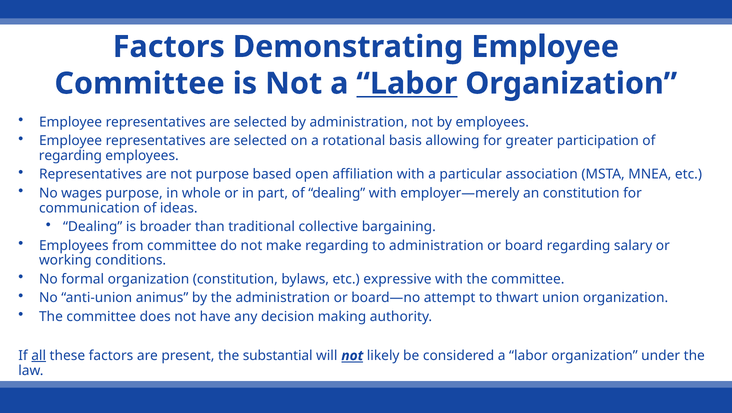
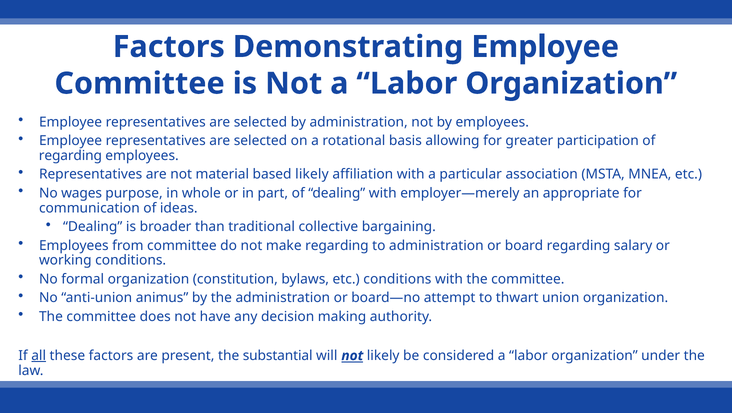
Labor underline: present -> none (407, 83)
not purpose: purpose -> material (222, 174)
based open: open -> likely (312, 174)
an constitution: constitution -> appropriate (581, 193)
etc expressive: expressive -> conditions (397, 279)
